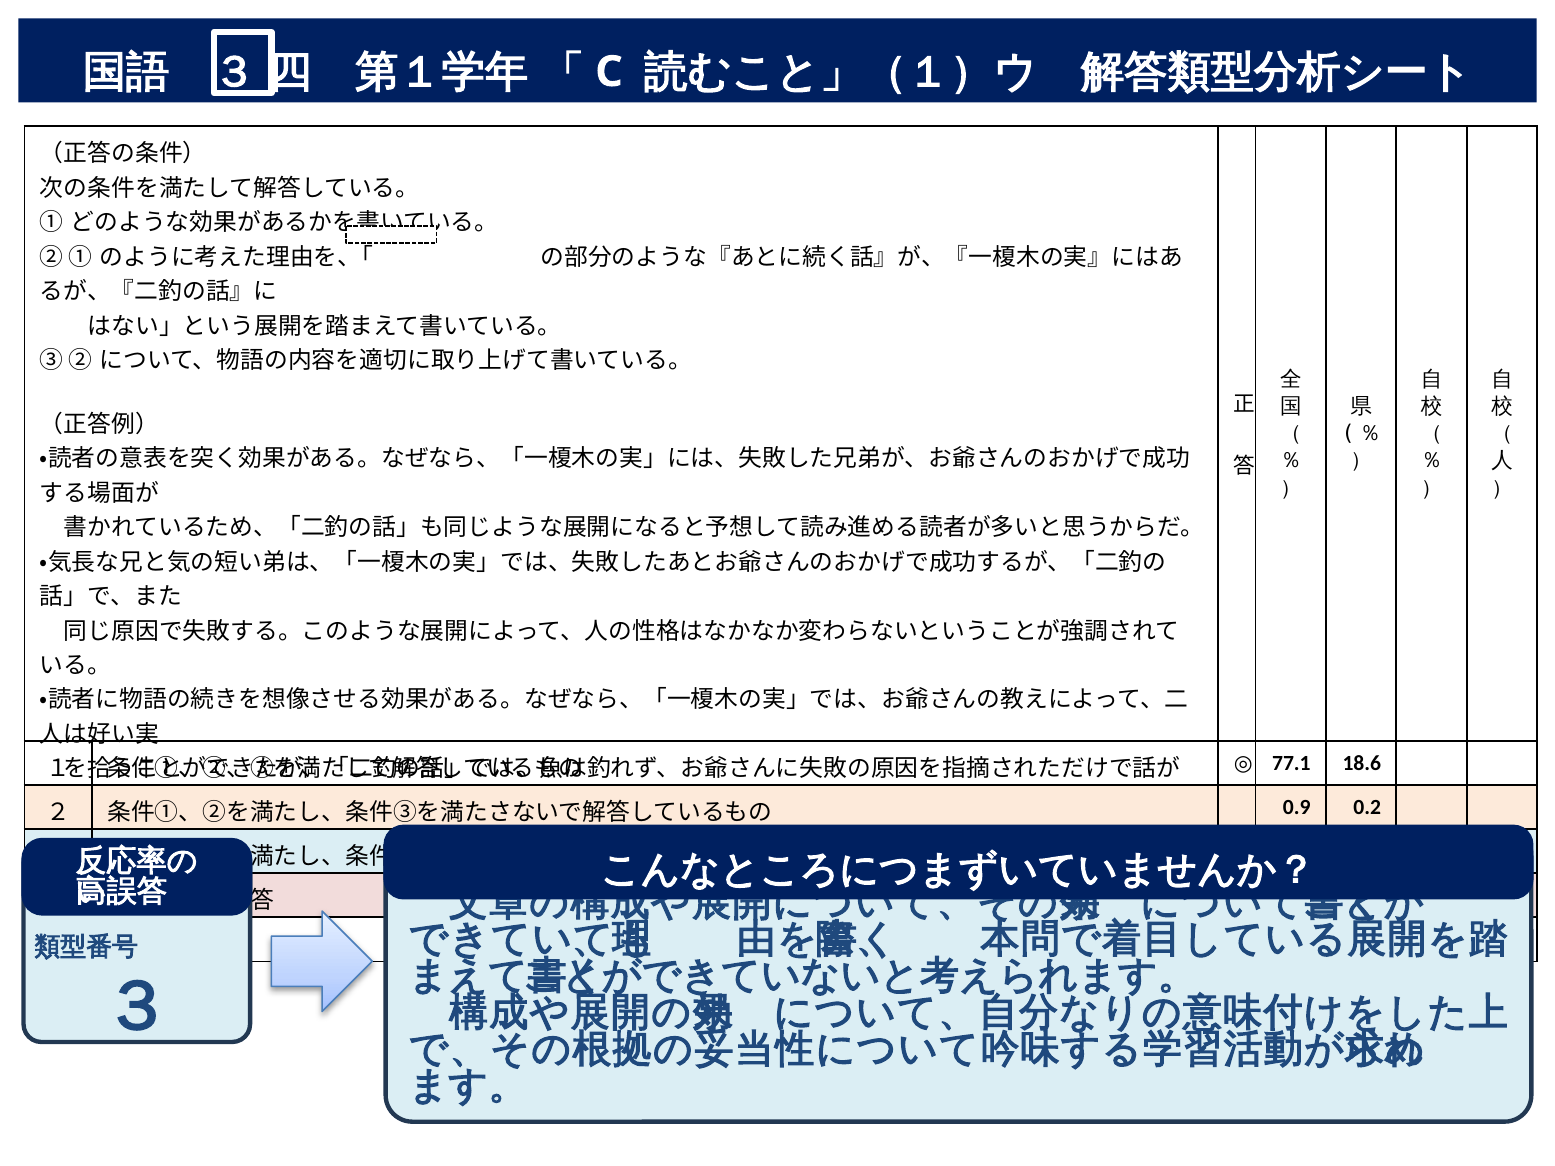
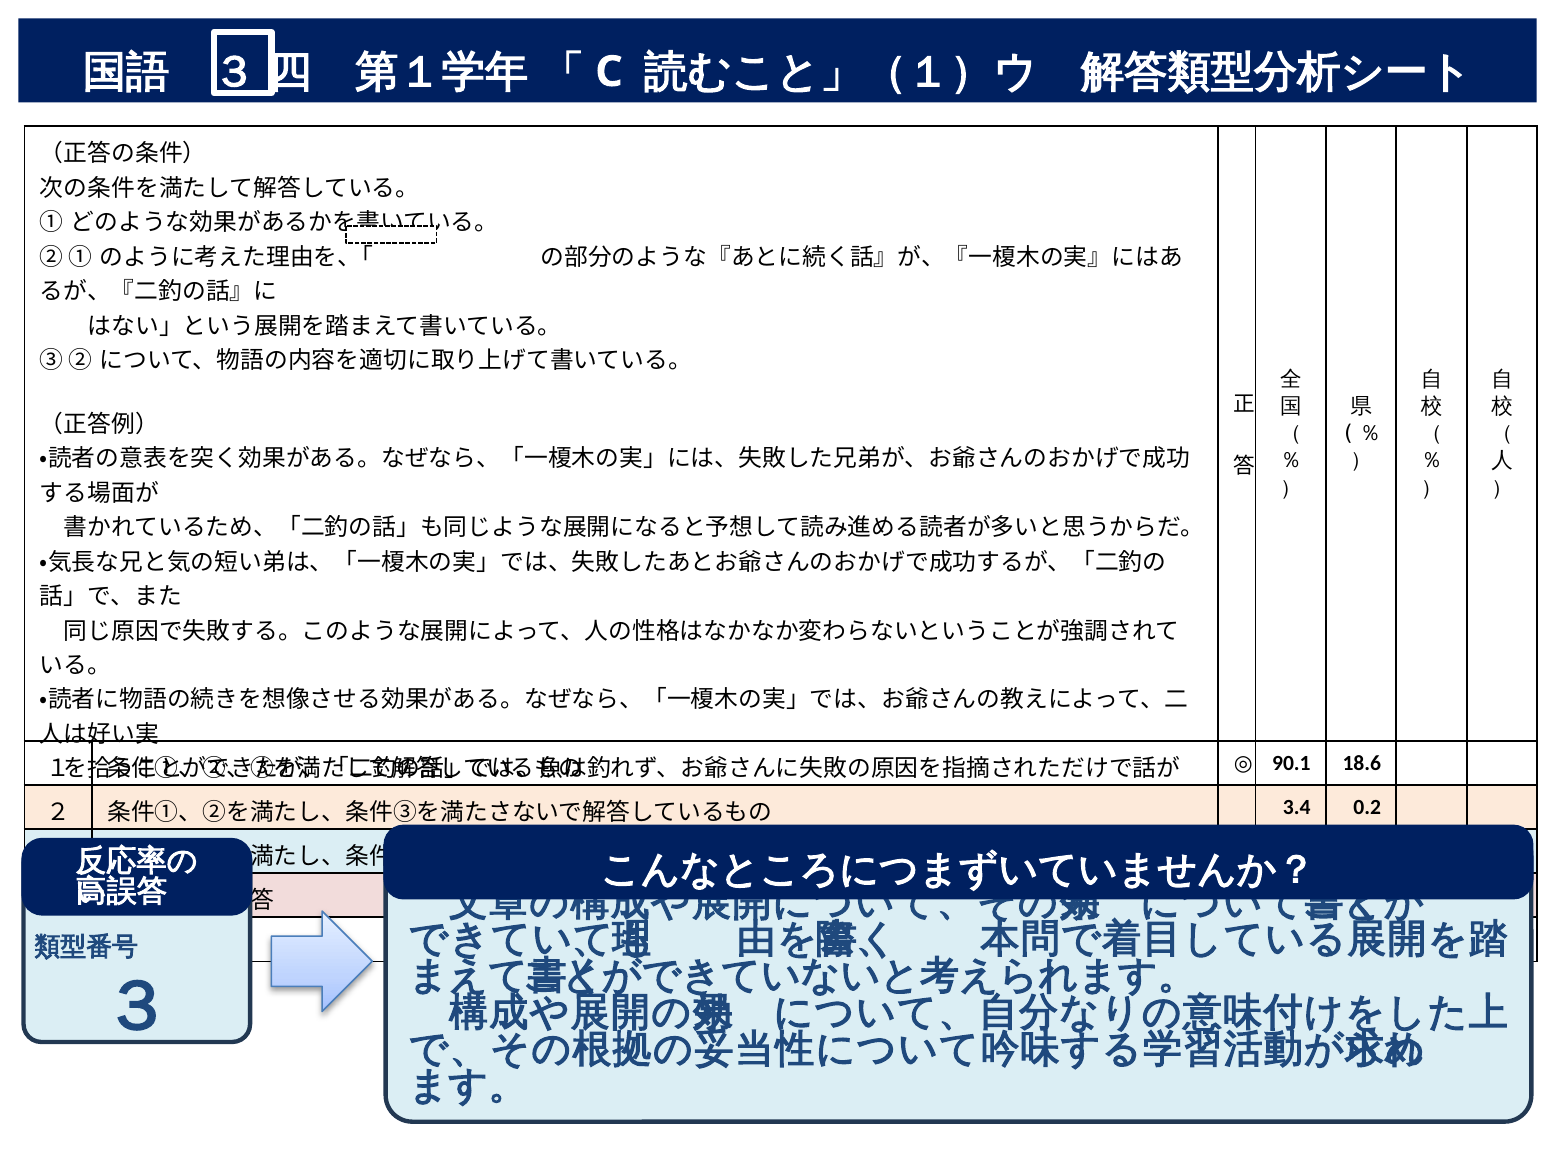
77.1: 77.1 -> 90.1 (1291, 763)
0.9: 0.9 -> 3.4 (1297, 807)
